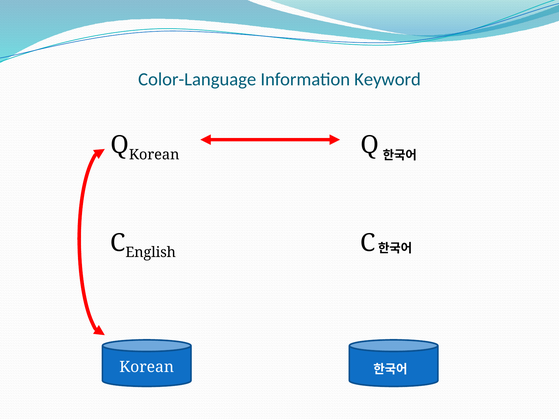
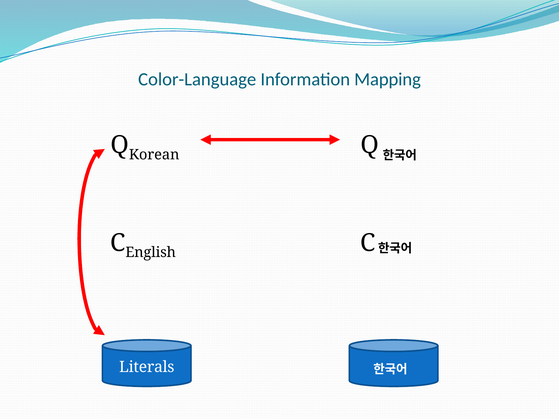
Keyword: Keyword -> Mapping (388, 80)
Korean: Korean -> Literals (147, 367)
